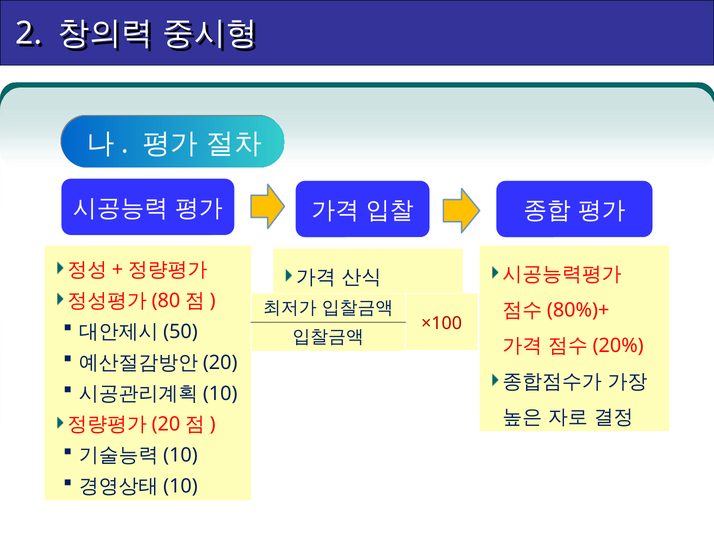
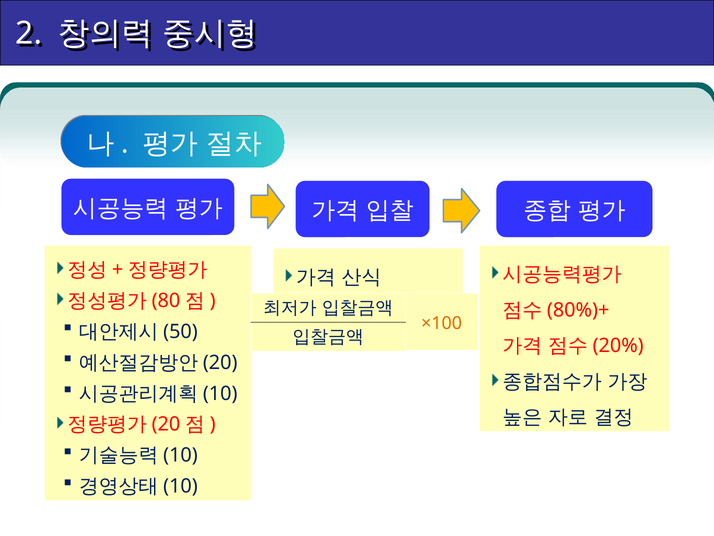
×100 colour: red -> orange (442, 323)
